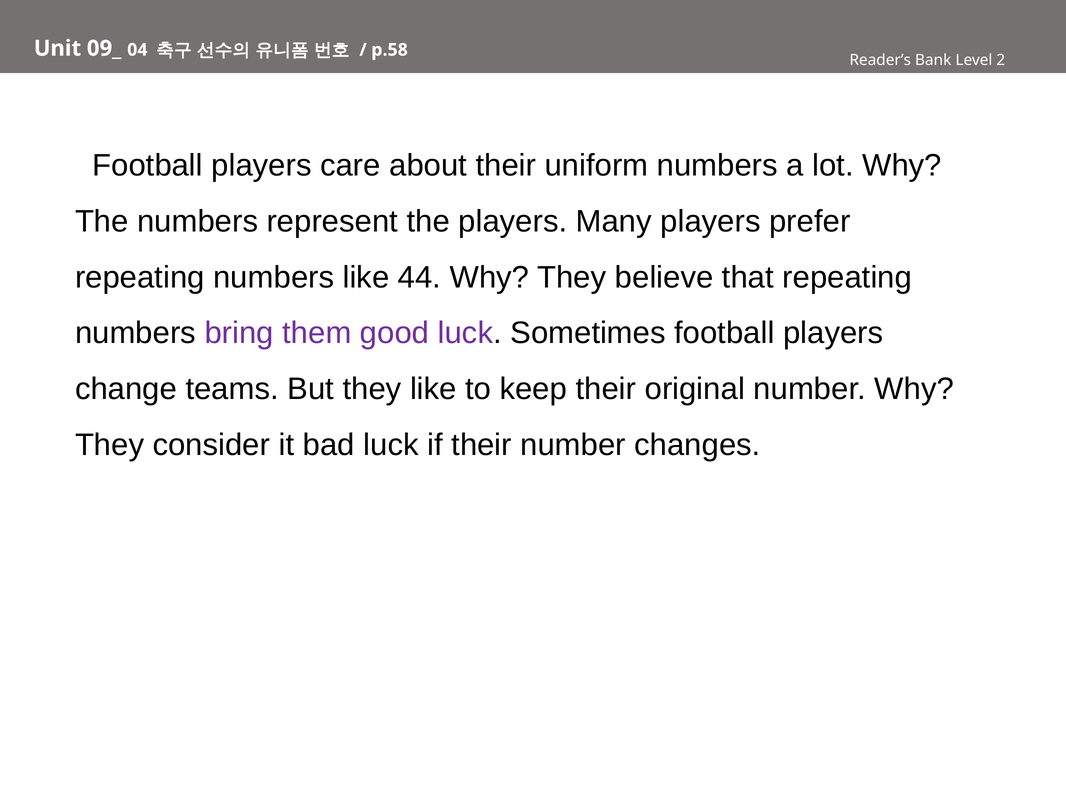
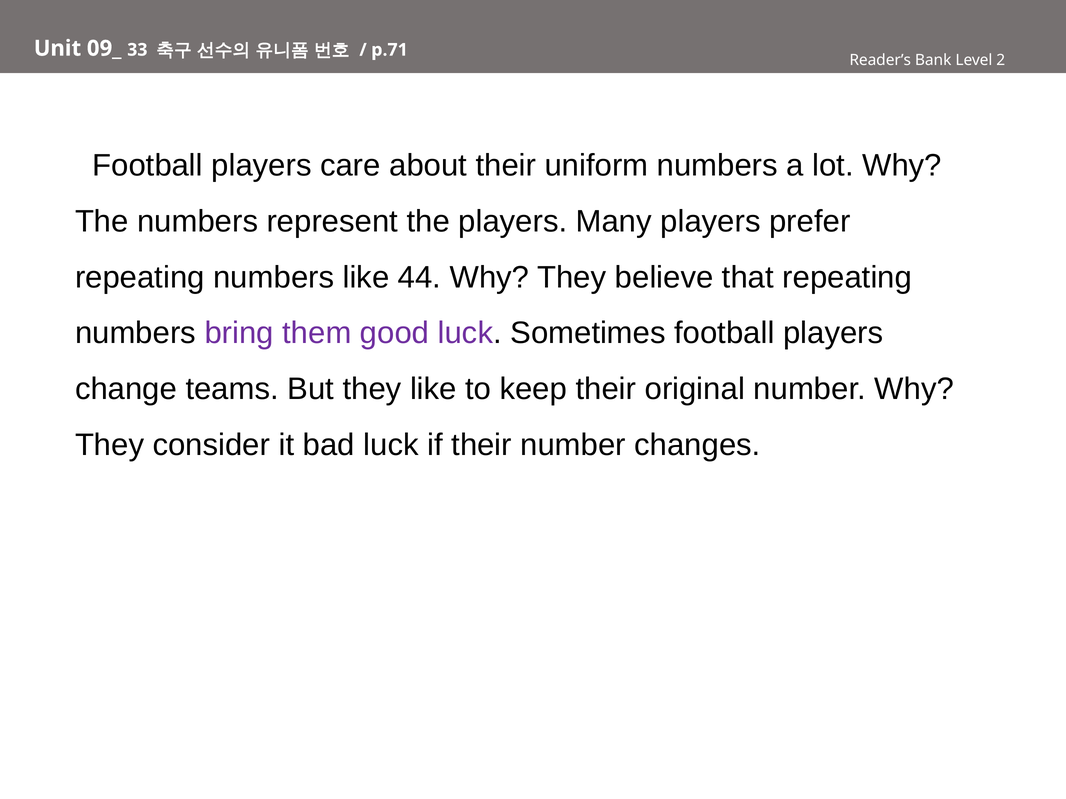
04: 04 -> 33 (137, 50)
p.58: p.58 -> p.71 (390, 50)
